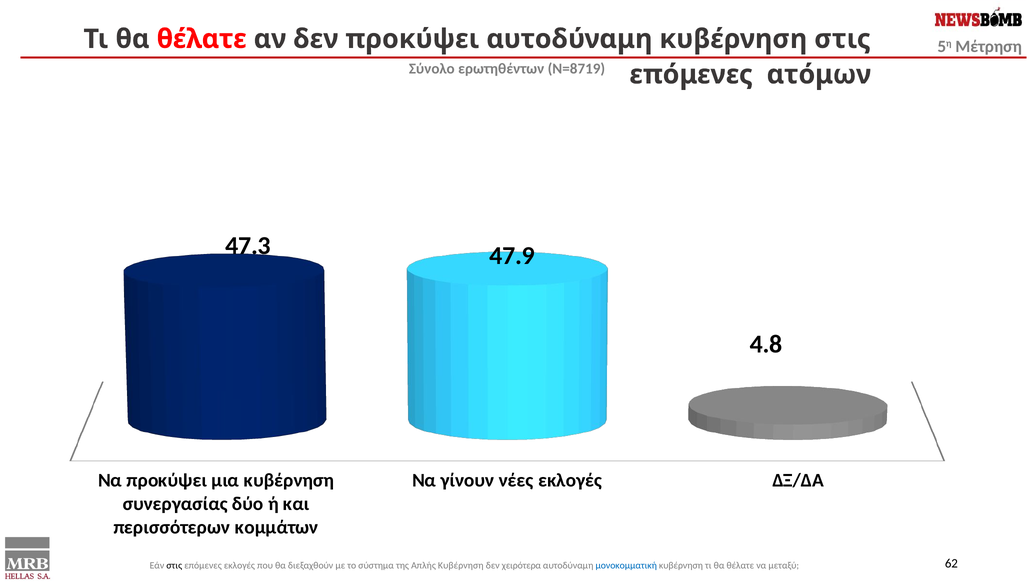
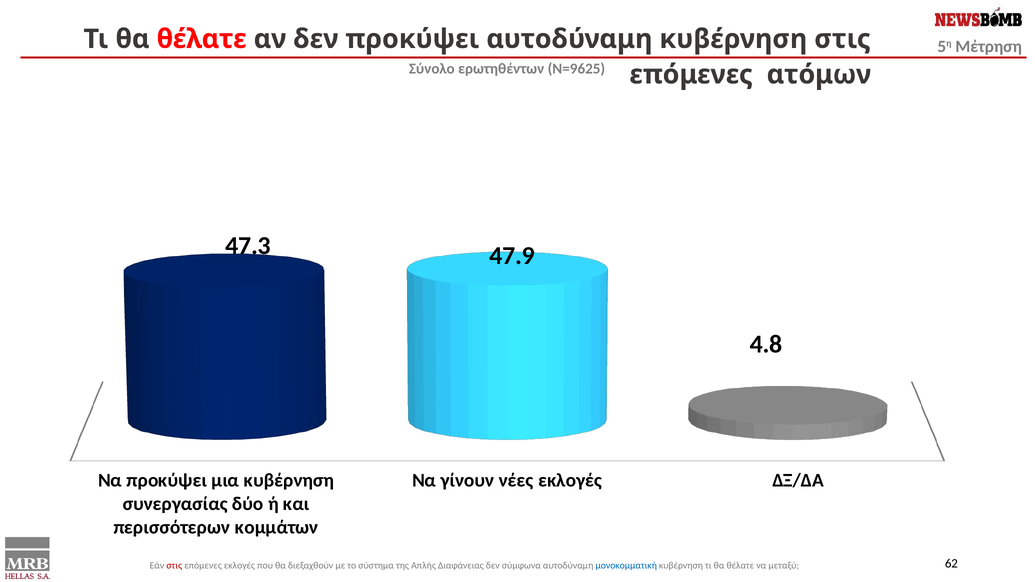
Ν=8719: Ν=8719 -> Ν=9625 (576, 69)
στις colour: black -> red (174, 566)
Απλής Κυβέρνηση: Κυβέρνηση -> Διαφάνειας (461, 566)
χειρότερα: χειρότερα -> σύμφωνα (521, 566)
